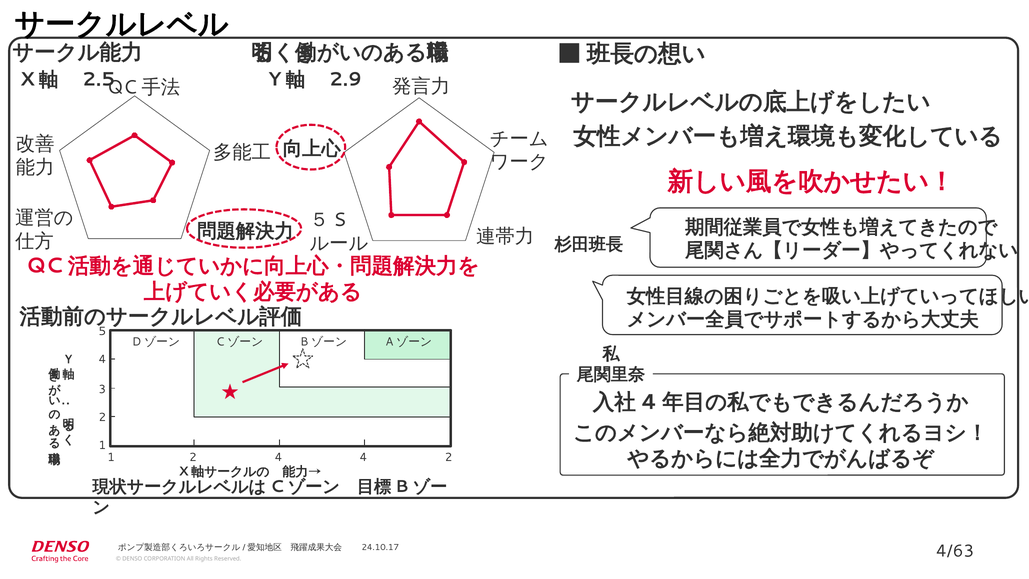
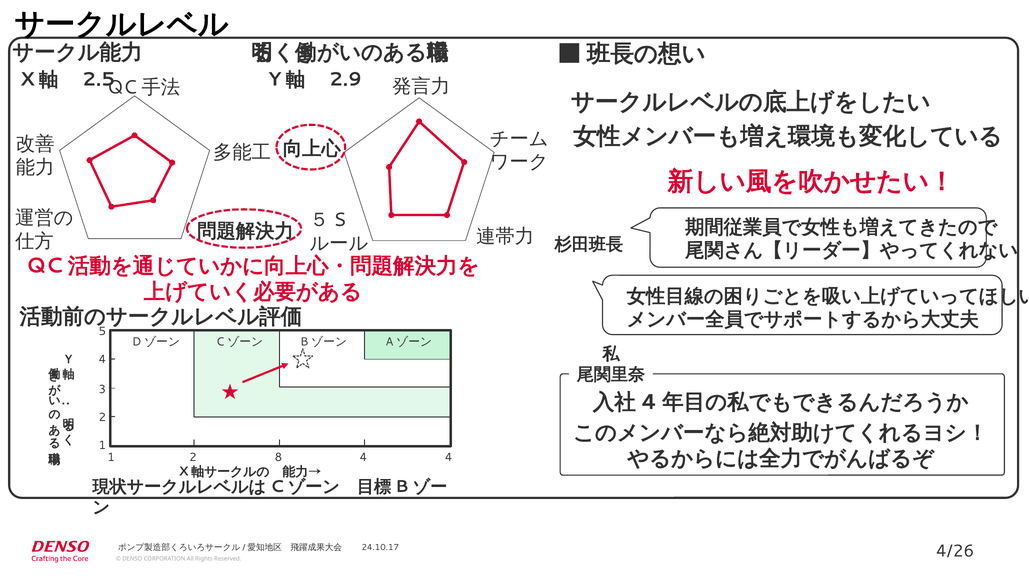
2 4: 4 -> 8 (278, 457)
4 2: 2 -> 4 (448, 457)
4/63: 4/63 -> 4/26 (955, 551)
